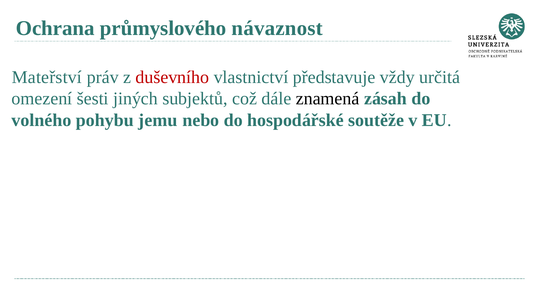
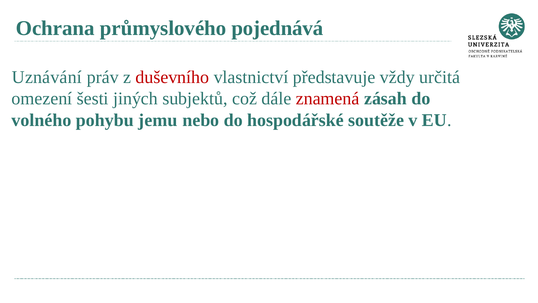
návaznost: návaznost -> pojednává (277, 28)
Mateřství: Mateřství -> Uznávání (47, 77)
znamená colour: black -> red (328, 99)
